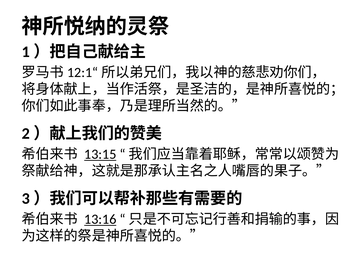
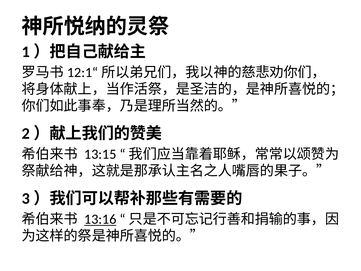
13:15 underline: present -> none (100, 154)
